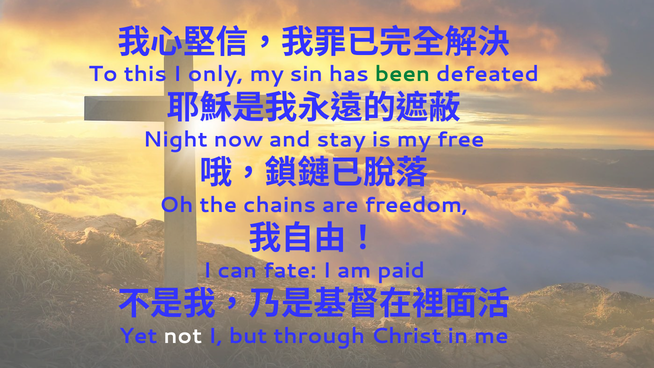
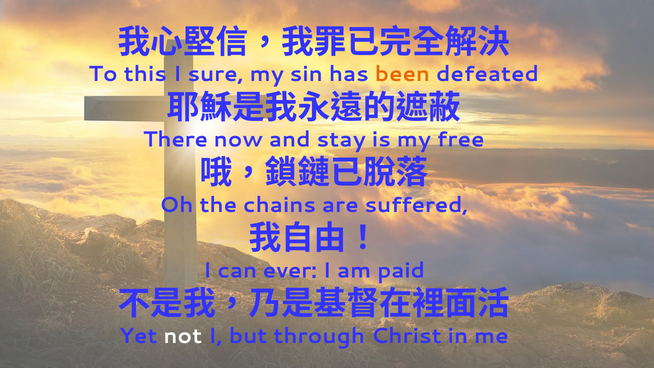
only: only -> sure (216, 74)
been colour: green -> orange (402, 74)
Night: Night -> There (175, 140)
freedom: freedom -> suffered (416, 205)
fate: fate -> ever (290, 270)
